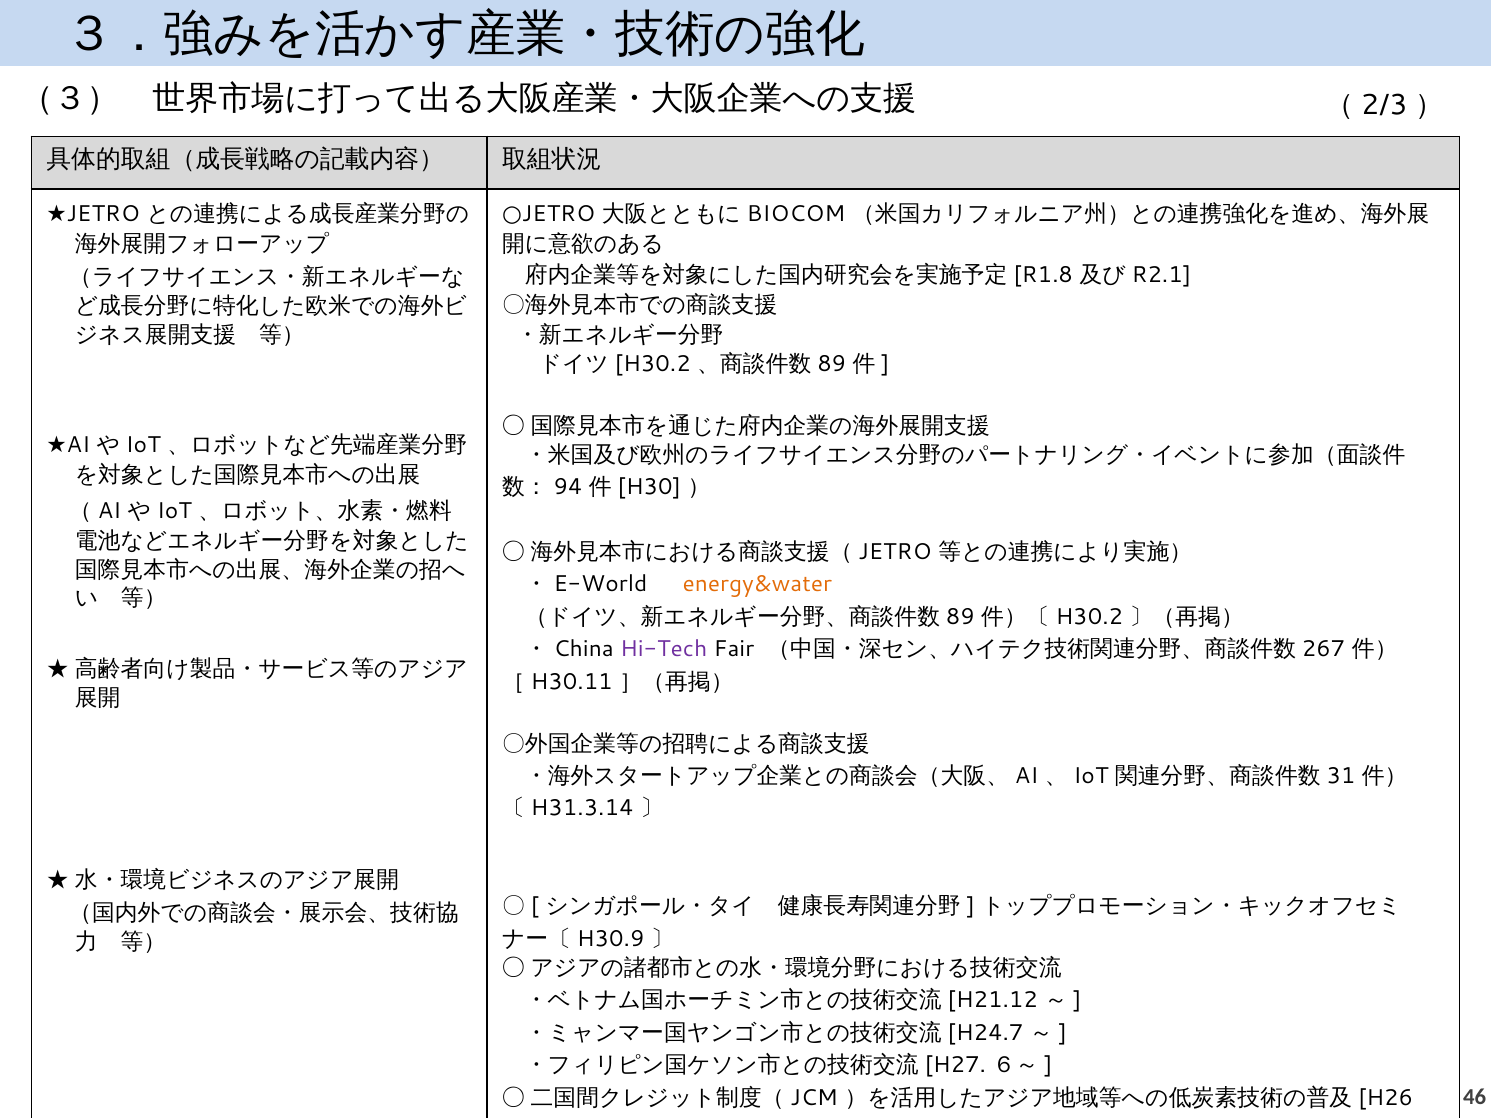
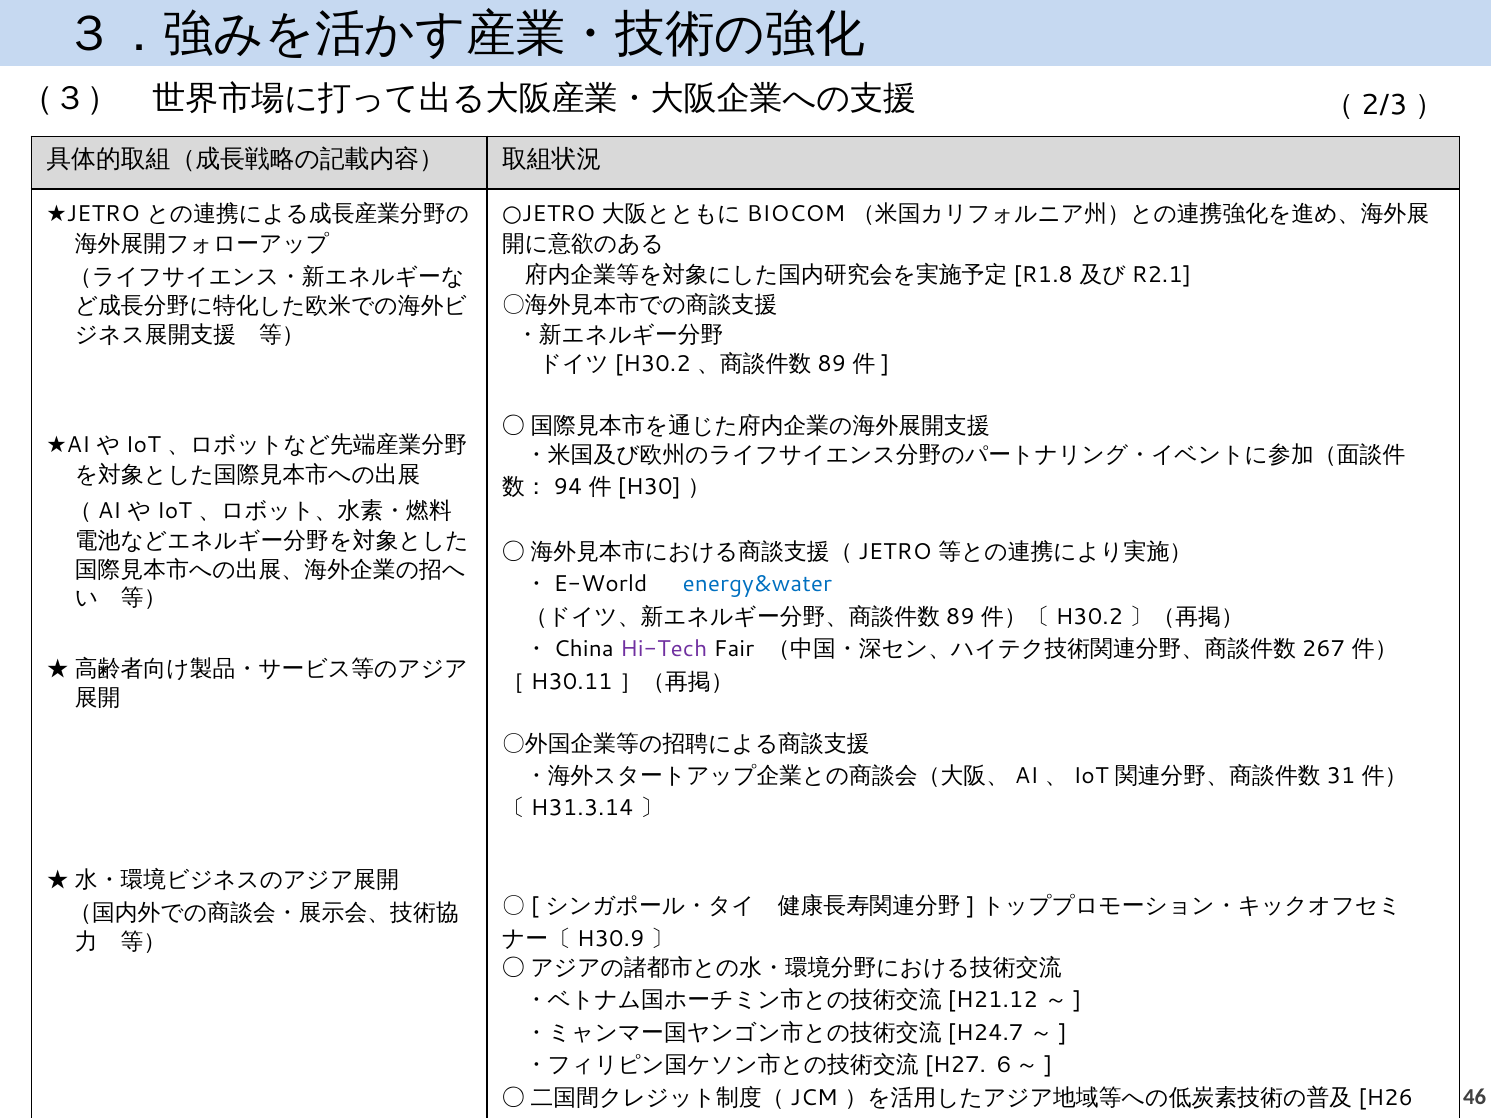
energy&water colour: orange -> blue (757, 584)
